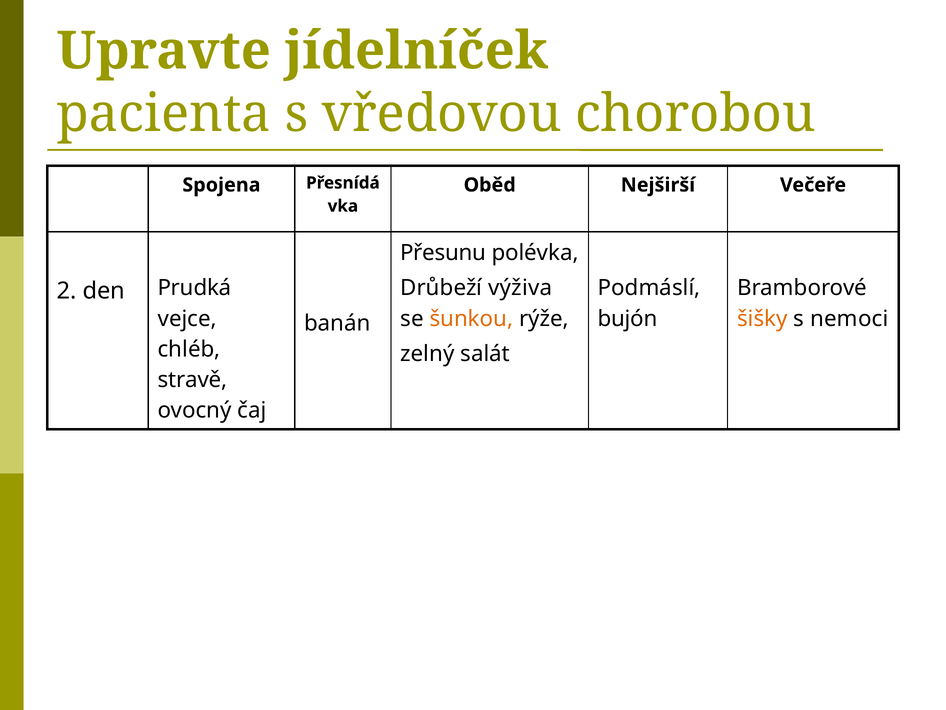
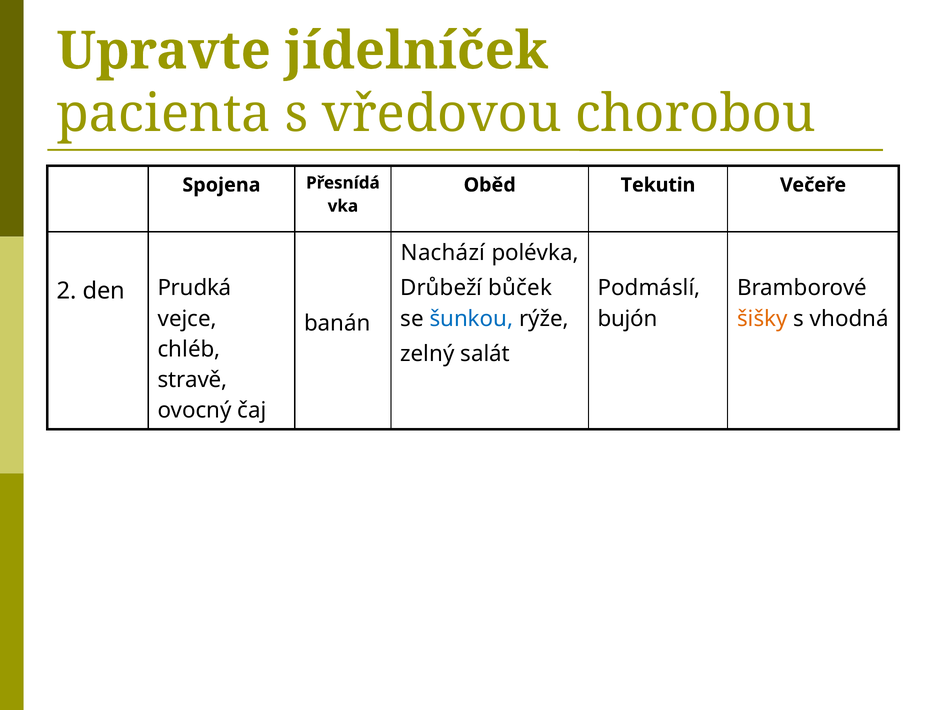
Nejširší: Nejširší -> Tekutin (658, 185)
Přesunu: Přesunu -> Nachází (443, 253)
výživa: výživa -> bůček (520, 288)
šunkou colour: orange -> blue (471, 318)
nemoci: nemoci -> vhodná (849, 318)
